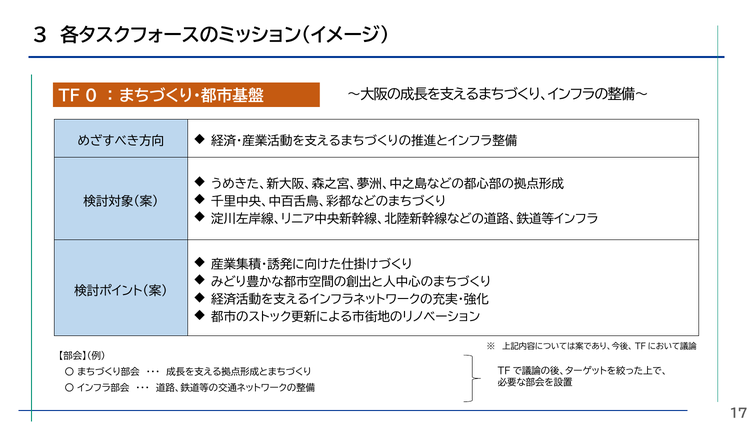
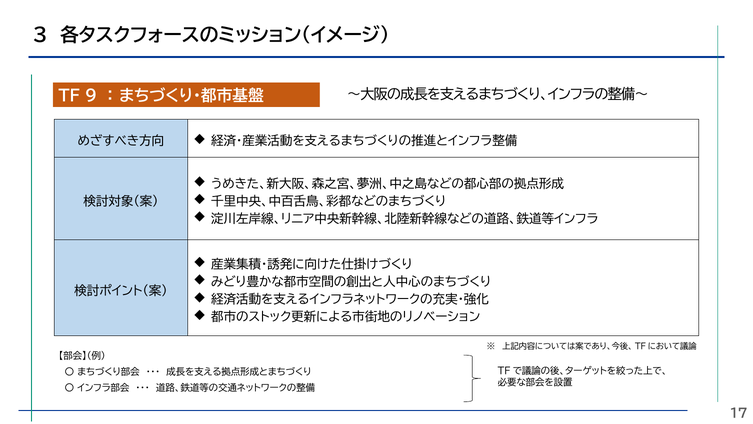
0: 0 -> 9 (91, 96)
